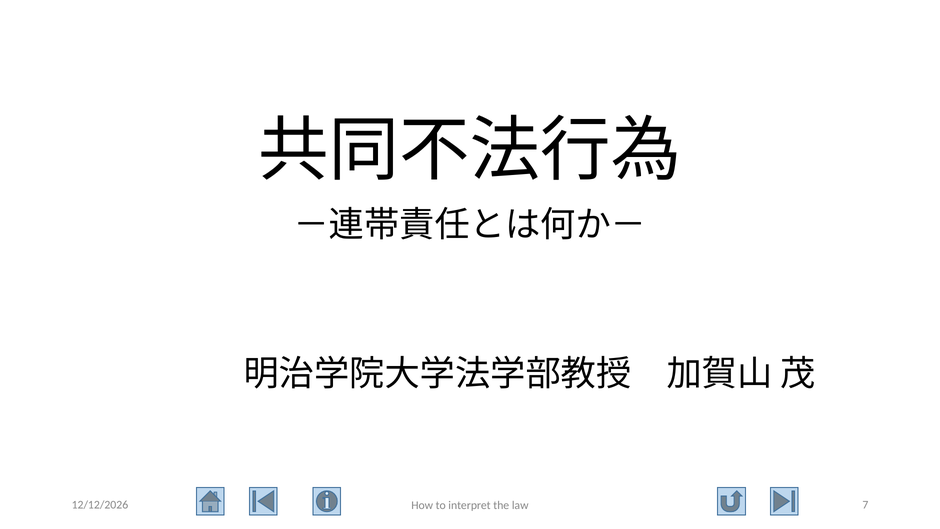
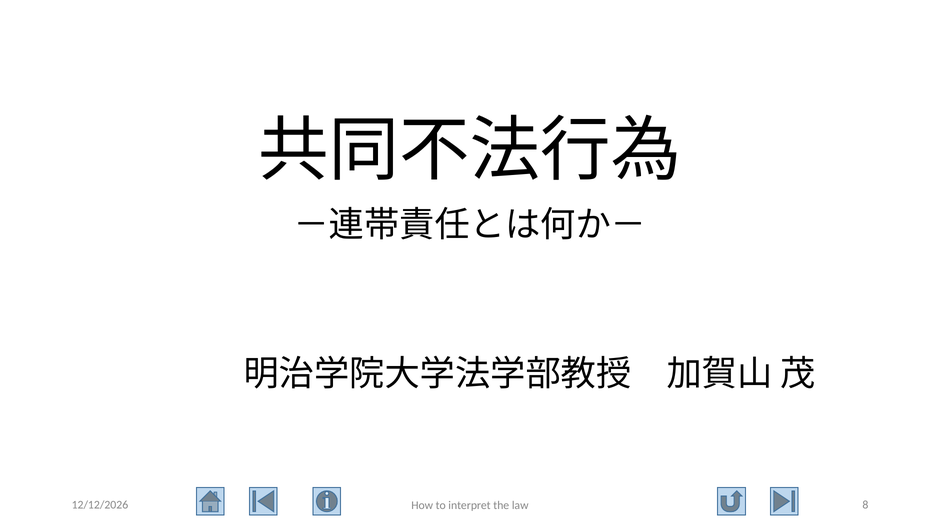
7: 7 -> 8 (865, 505)
